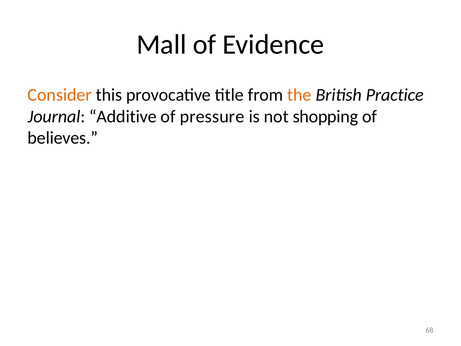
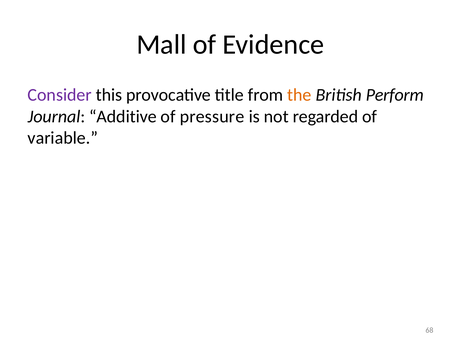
Consider colour: orange -> purple (60, 95)
Practice: Practice -> Perform (395, 95)
shopping: shopping -> regarded (325, 116)
believes: believes -> variable (63, 138)
